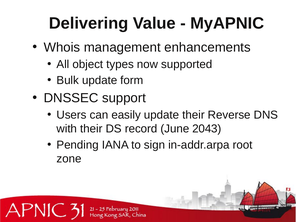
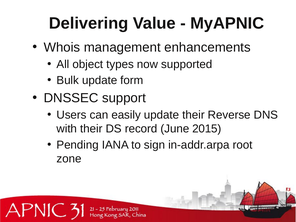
2043: 2043 -> 2015 (207, 129)
